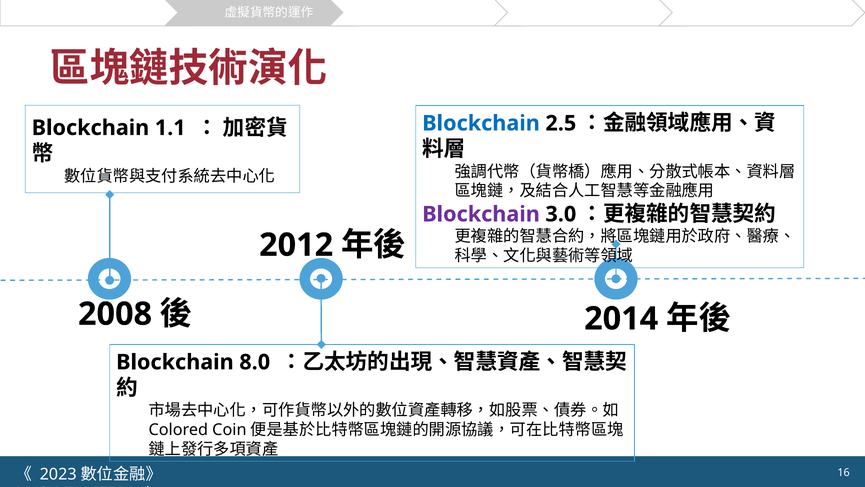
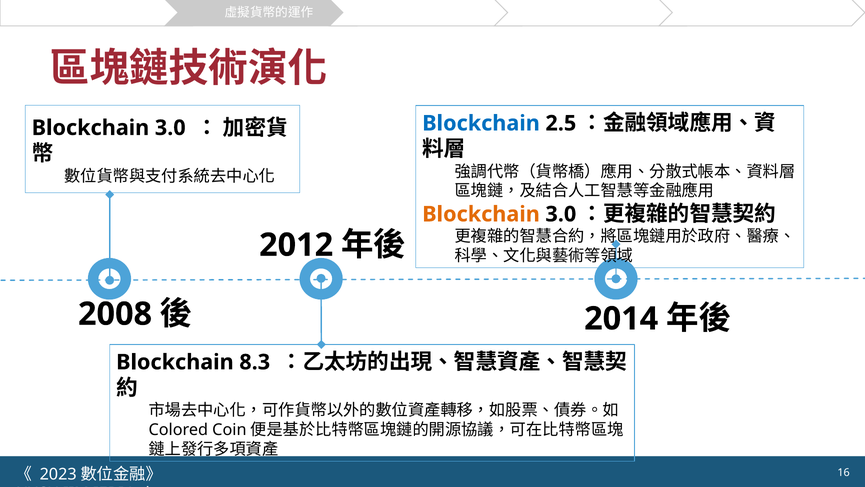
1.1: 1.1 -> 3.0 (170, 128)
Blockchain colour: purple -> orange (481, 214)
8.0: 8.0 -> 8.3 (255, 362)
